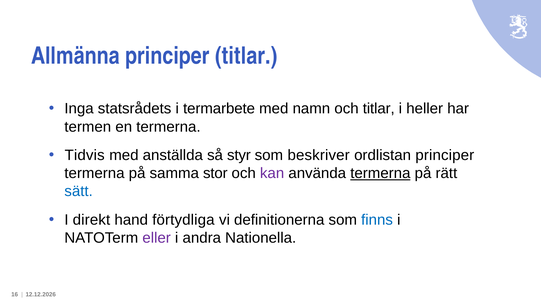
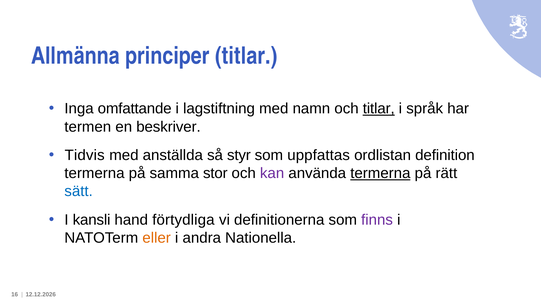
statsrådets: statsrådets -> omfattande (135, 109)
termarbete: termarbete -> lagstiftning (219, 109)
titlar underline: none -> present (379, 109)
heller: heller -> språk (425, 109)
en termerna: termerna -> beskriver (168, 127)
beskriver: beskriver -> uppfattas (319, 155)
ordlistan principer: principer -> definition (445, 155)
direkt: direkt -> kansli (92, 220)
finns colour: blue -> purple (377, 220)
eller colour: purple -> orange (157, 238)
